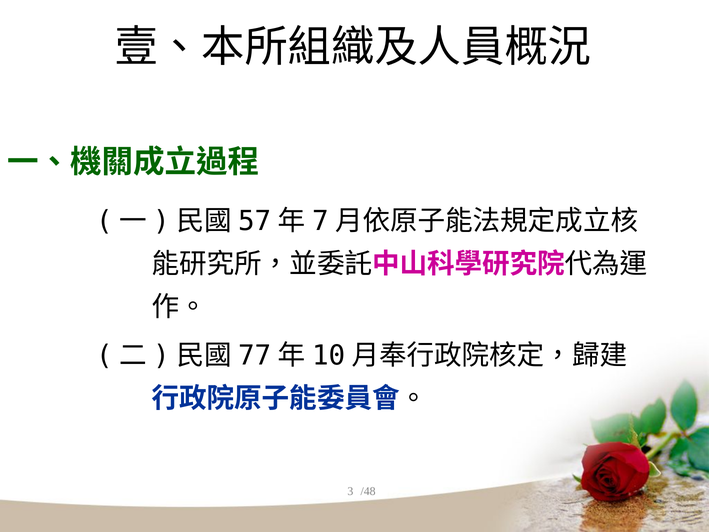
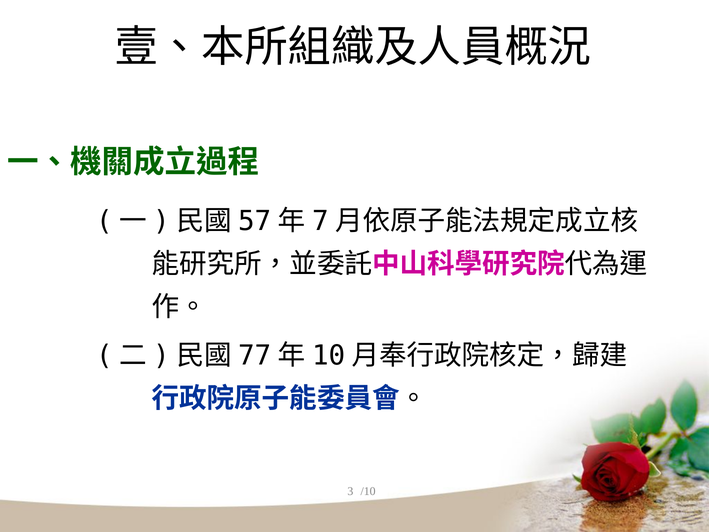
/48: /48 -> /10 (368, 491)
